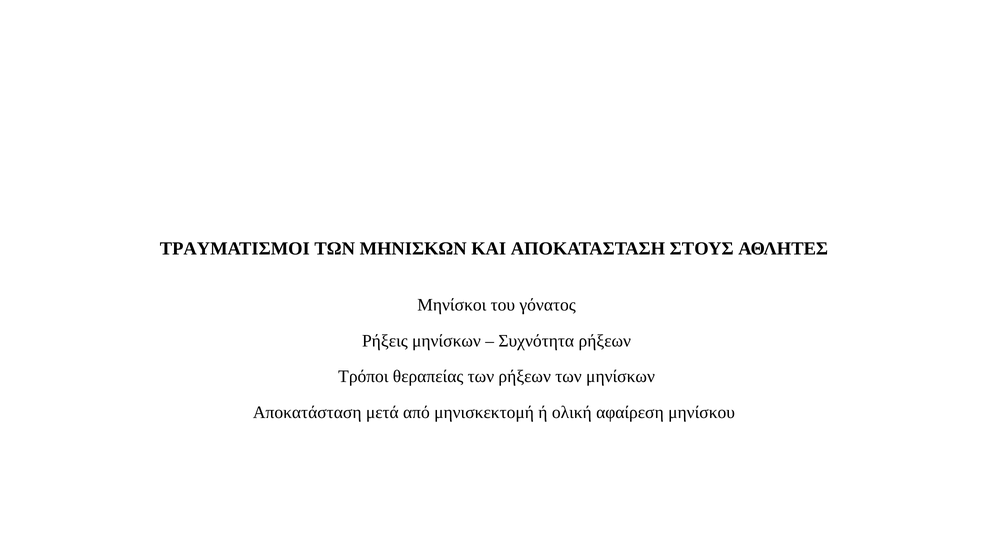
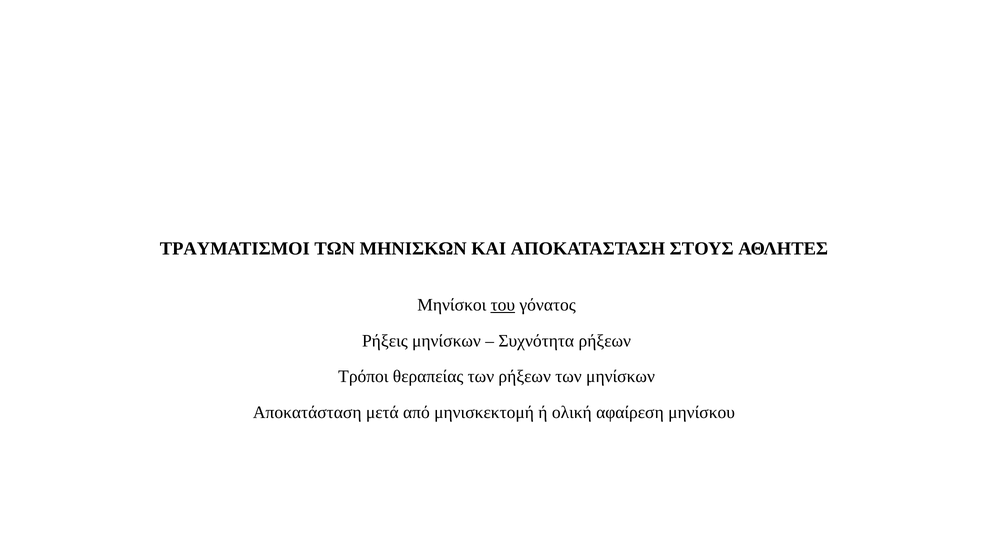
του underline: none -> present (503, 305)
